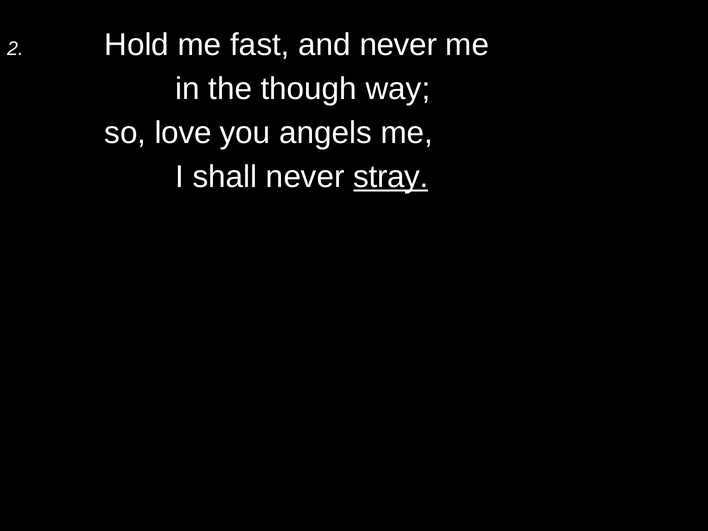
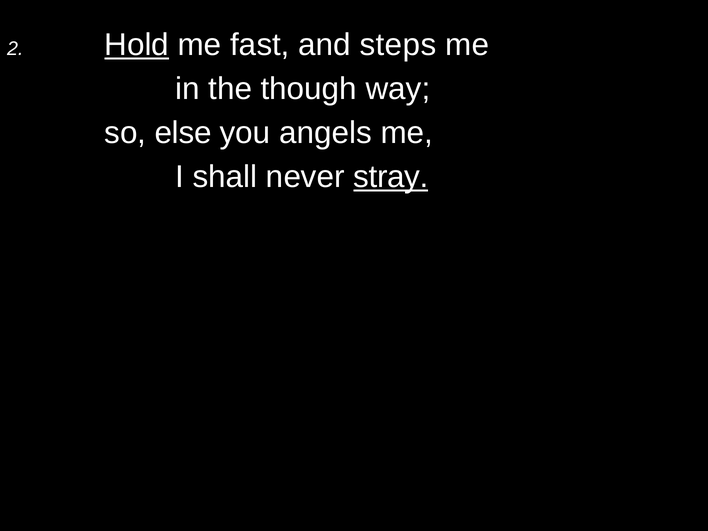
Hold underline: none -> present (137, 45)
and never: never -> steps (398, 45)
love: love -> else (183, 133)
